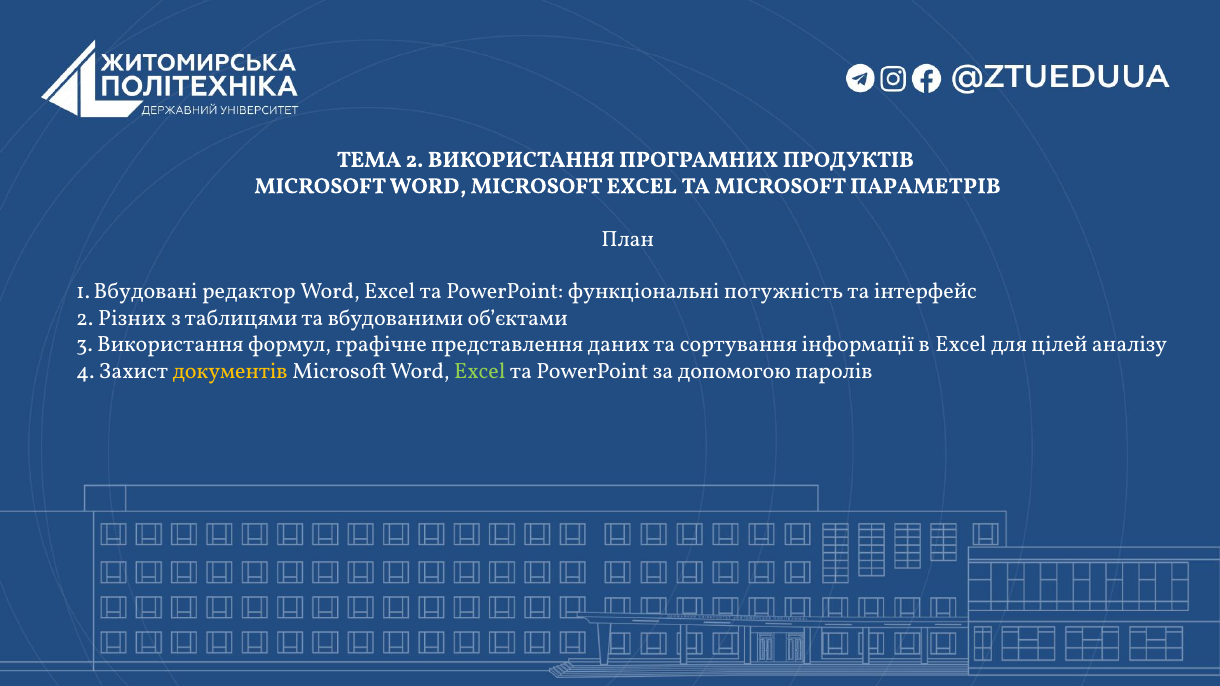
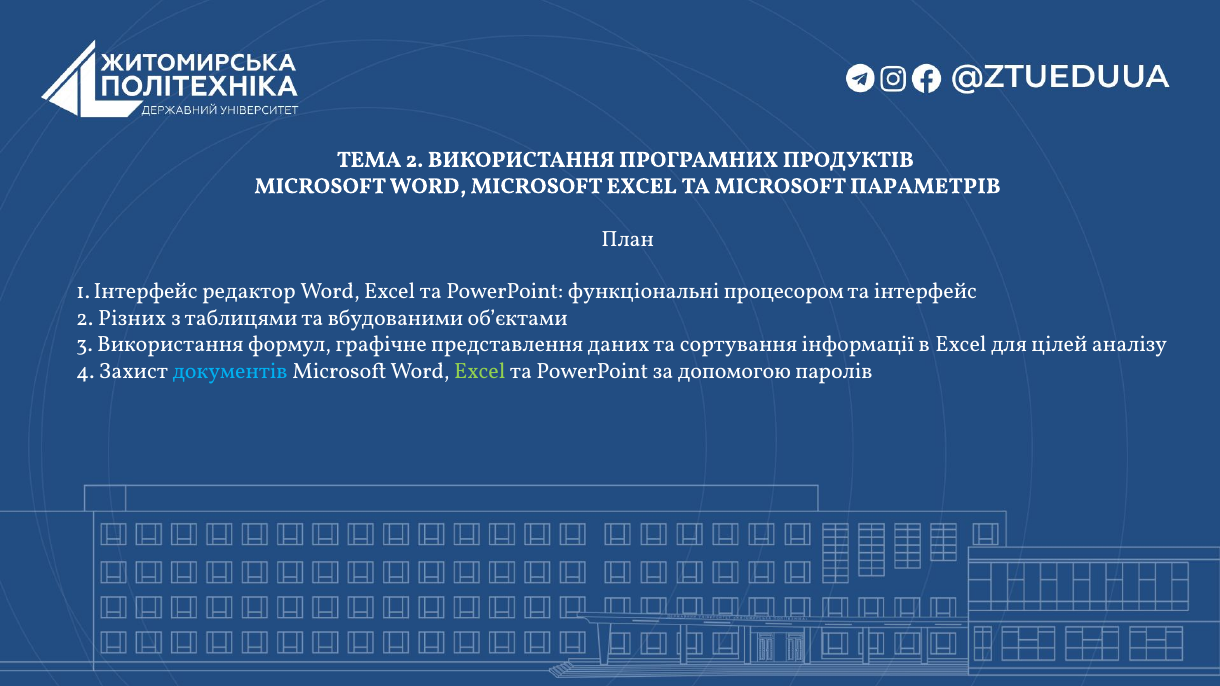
1 Вбудовані: Вбудовані -> Інтерфейс (146, 292)
потужність: потужність -> процесором (784, 292)
документів colour: yellow -> light blue (230, 371)
